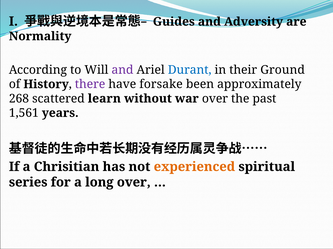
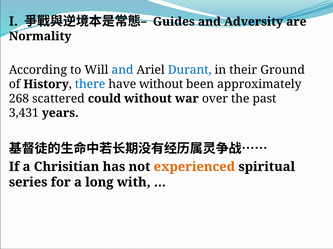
and colour: purple -> blue (122, 70)
there colour: purple -> blue (90, 84)
have forsake: forsake -> without (161, 84)
learn: learn -> could (104, 99)
1,561: 1,561 -> 3,431 (24, 113)
long over: over -> with (134, 183)
